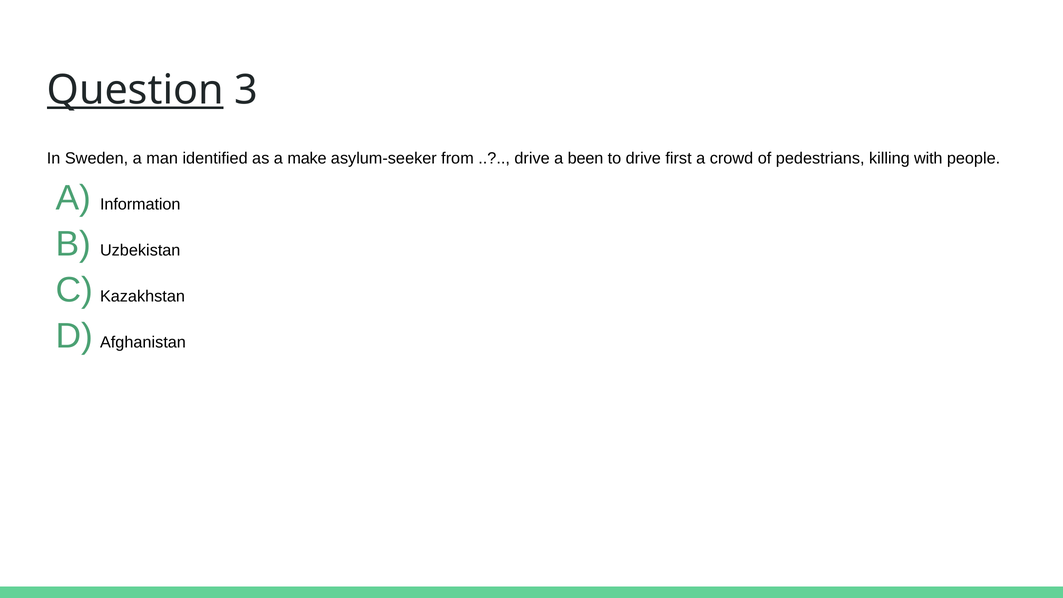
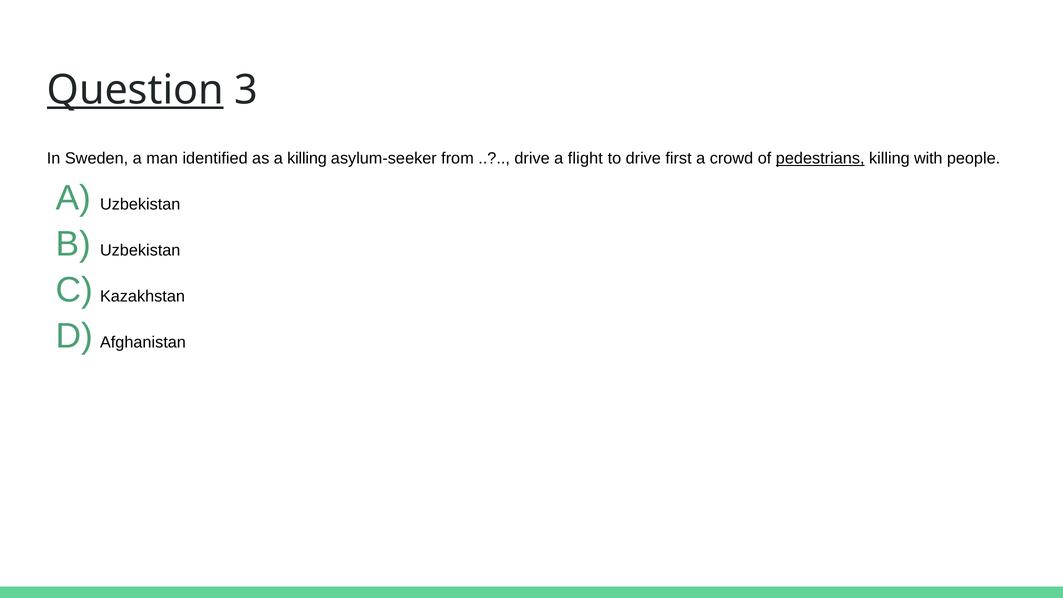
a make: make -> killing (307, 158)
been: been -> flight (585, 158)
pedestrians underline: none -> present (820, 158)
A Information: Information -> Uzbekistan (140, 204)
